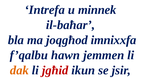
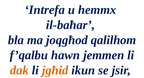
minnek: minnek -> hemmx (97, 10)
imnixxfa: imnixxfa -> qalilhom (113, 40)
jgħid colour: red -> orange (55, 70)
